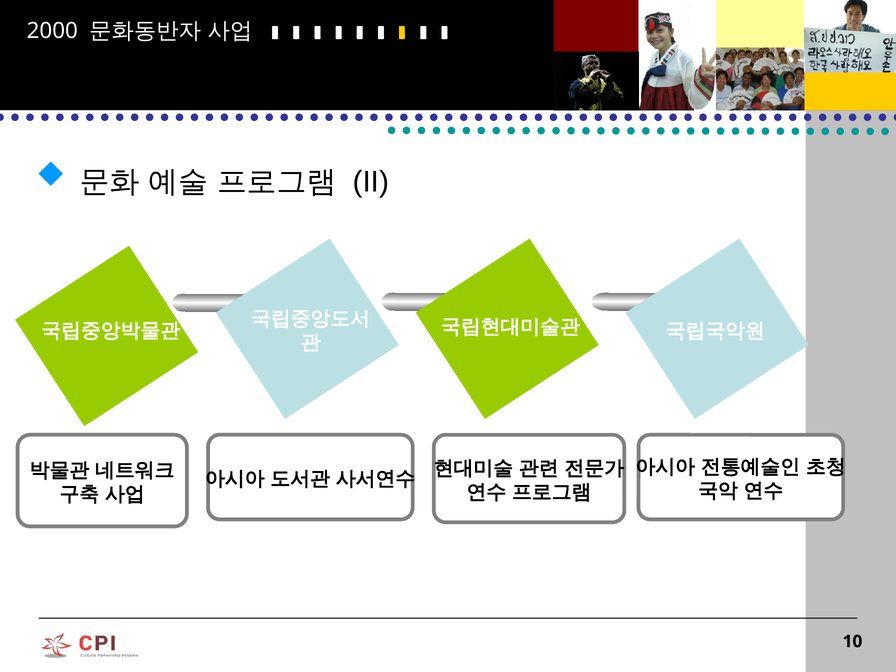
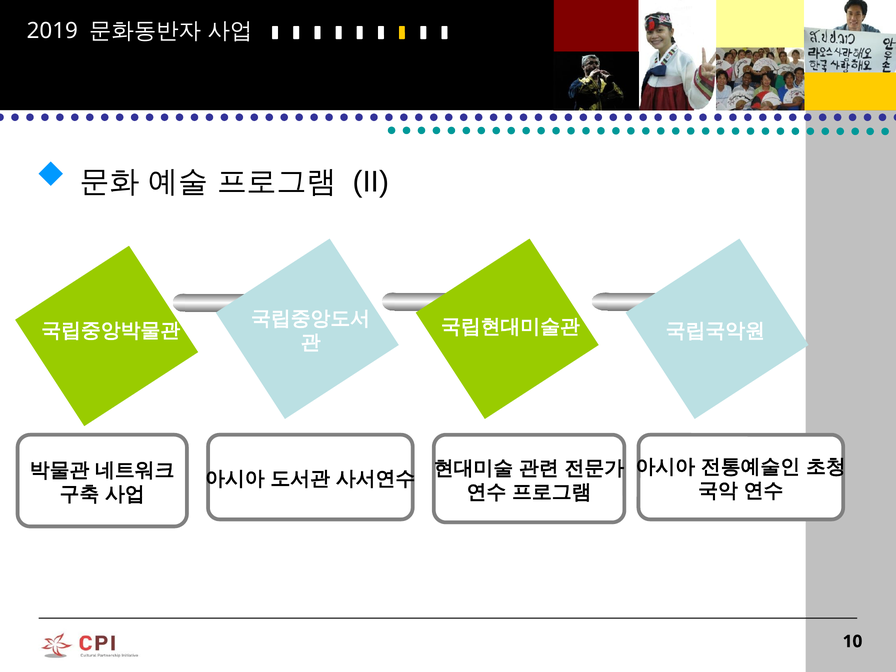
2000: 2000 -> 2019 (52, 31)
